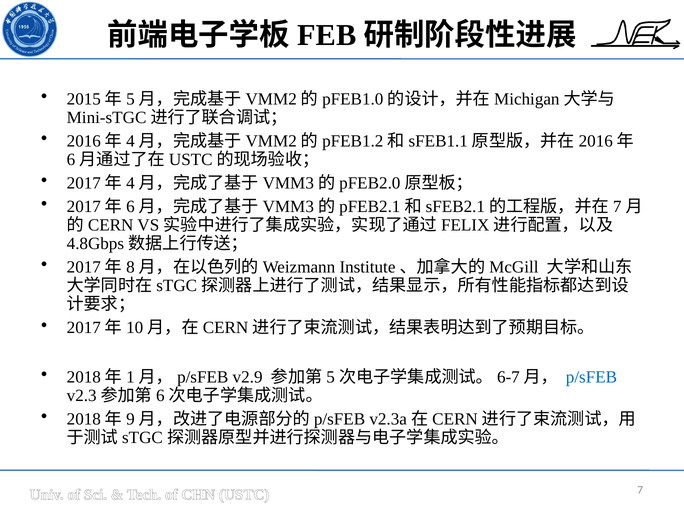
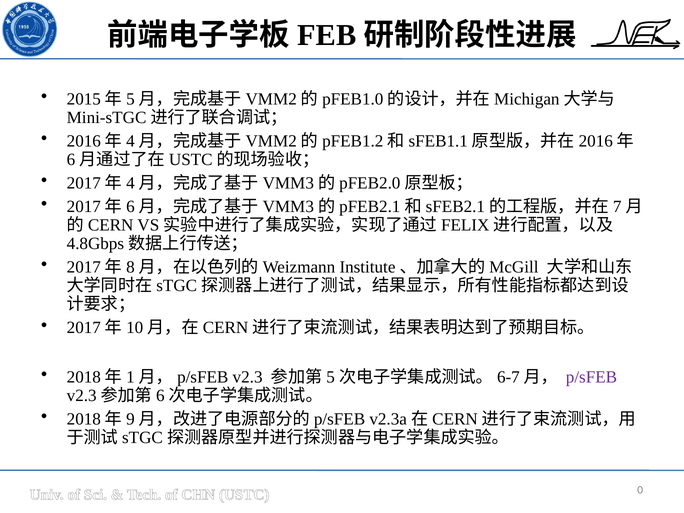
v2.9: v2.9 -> v2.3 (248, 377)
p/sFEB colour: blue -> purple (591, 377)
7: 7 -> 0 (640, 490)
